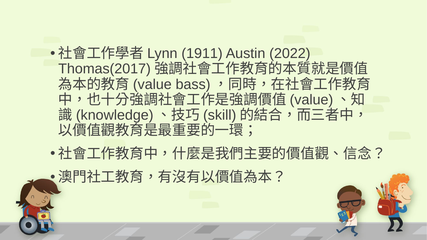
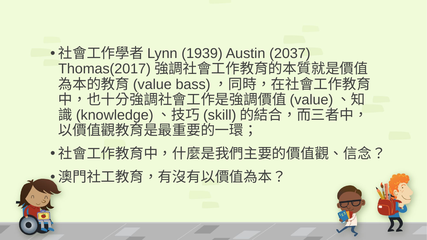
1911: 1911 -> 1939 (202, 54)
2022: 2022 -> 2037 (290, 54)
